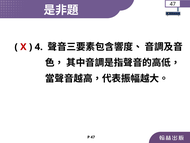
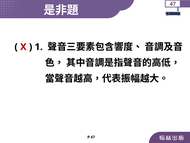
4: 4 -> 1 (39, 47)
